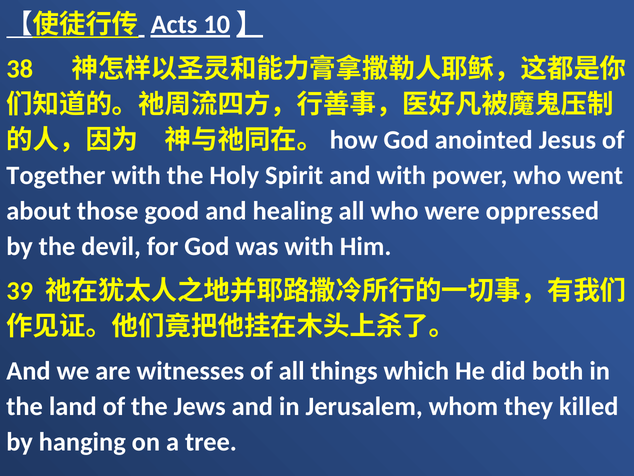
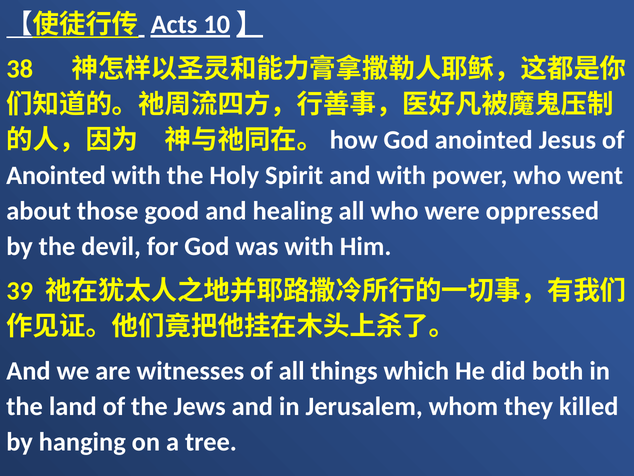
Together: Together -> Anointed (56, 175)
